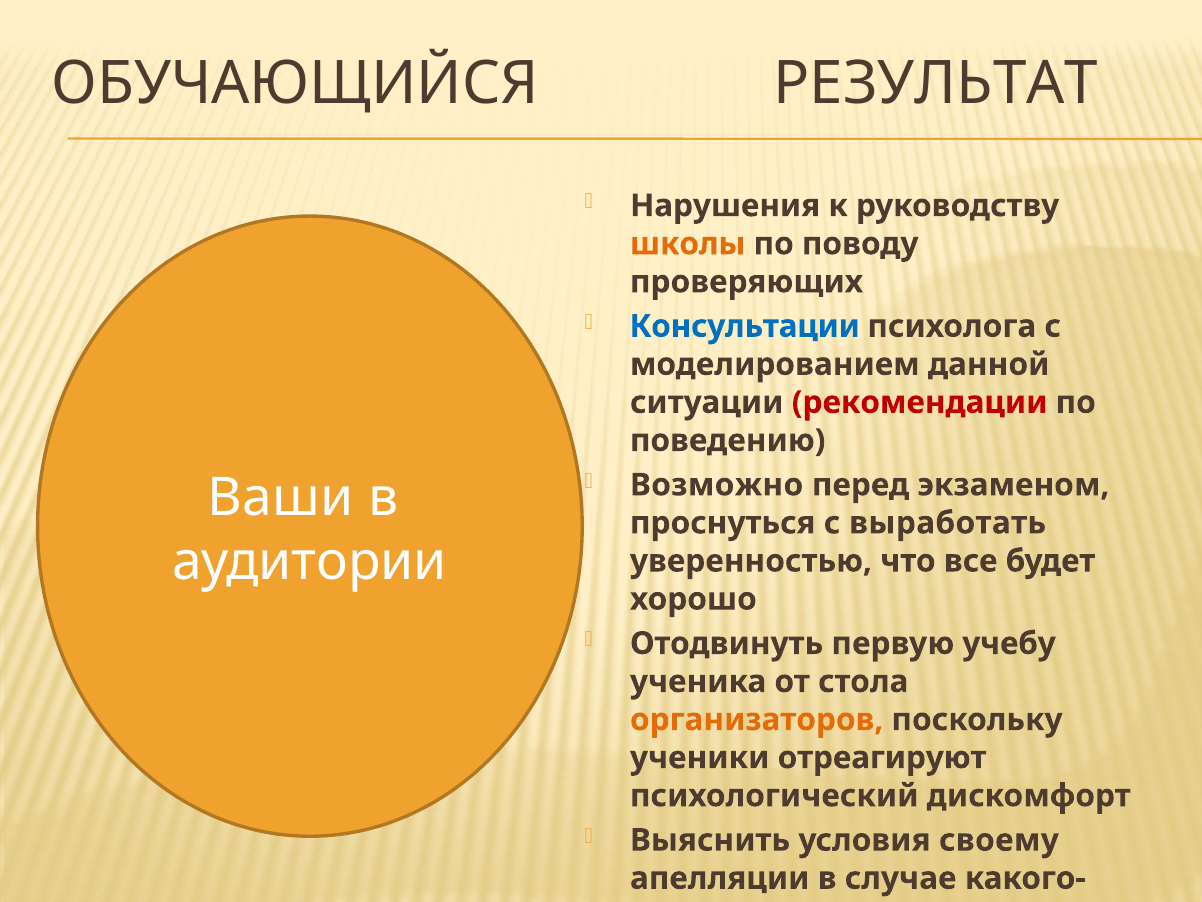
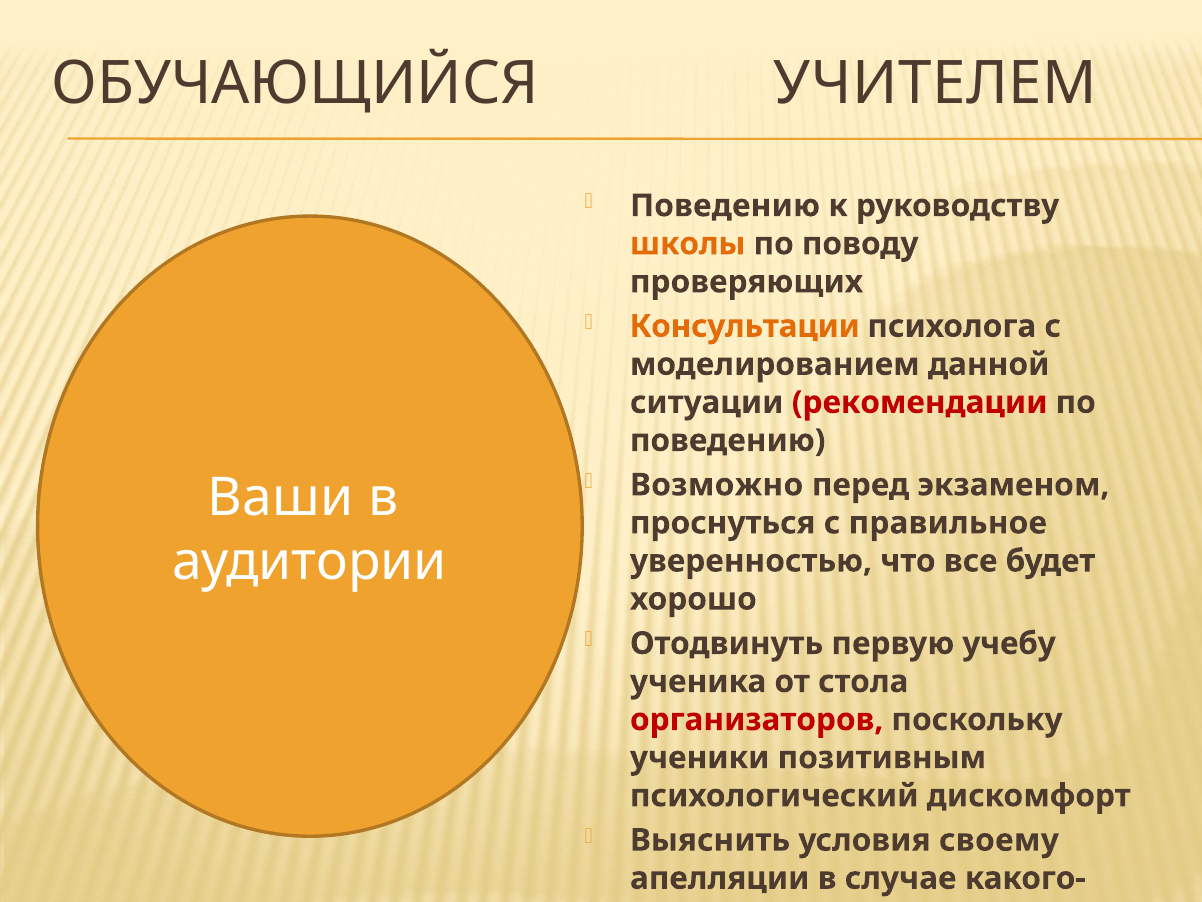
РЕЗУЛЬТАТ: РЕЗУЛЬТАТ -> УЧИТЕЛЕМ (935, 84)
Нарушения: Нарушения -> Поведению (725, 206)
Консультации colour: blue -> orange (745, 326)
выработать: выработать -> правильное (948, 523)
организаторов colour: orange -> red (757, 719)
отреагируют: отреагируют -> позитивным (882, 757)
